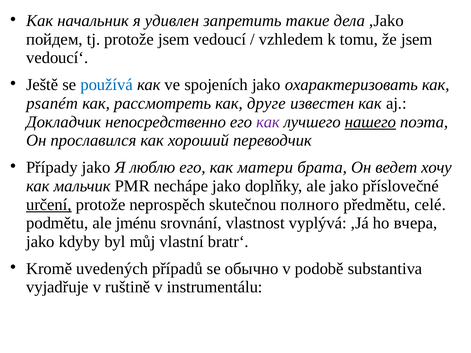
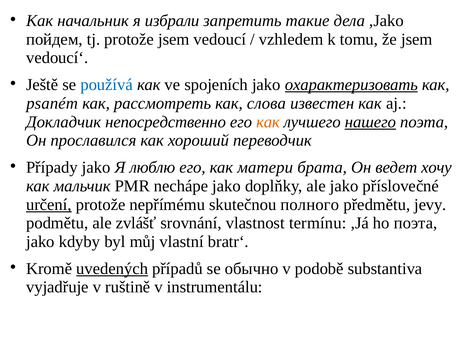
удивлен: удивлен -> избрали (172, 21)
охарактеризовать underline: none -> present (351, 85)
друге: друге -> слова (266, 103)
как colour: purple -> orange (268, 122)
neprospěch: neprospěch -> nepřímému (167, 205)
celé: celé -> jevy (430, 205)
jménu: jménu -> zvlášť (136, 223)
vyplývá: vyplývá -> termínu (318, 223)
ho вчера: вчера -> поэта (416, 223)
uvedených underline: none -> present (112, 269)
